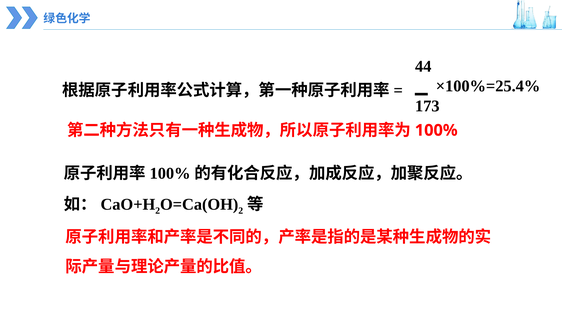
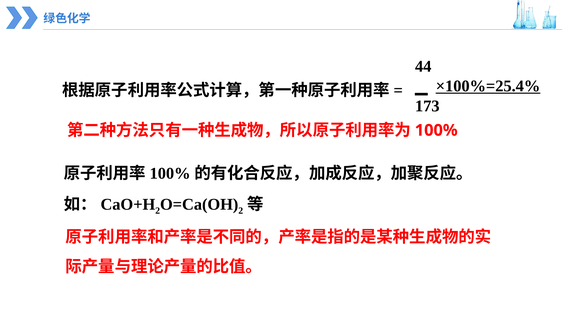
×100%=25.4% underline: none -> present (488, 86)
